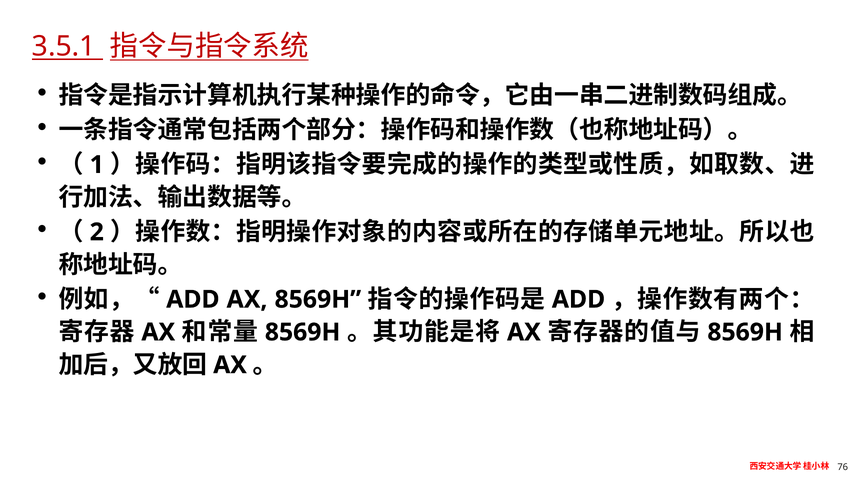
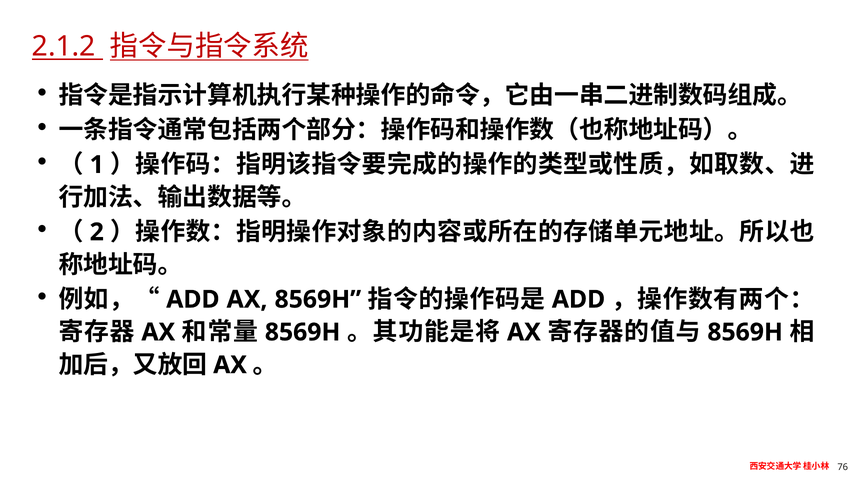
3.5.1: 3.5.1 -> 2.1.2 (64, 46)
